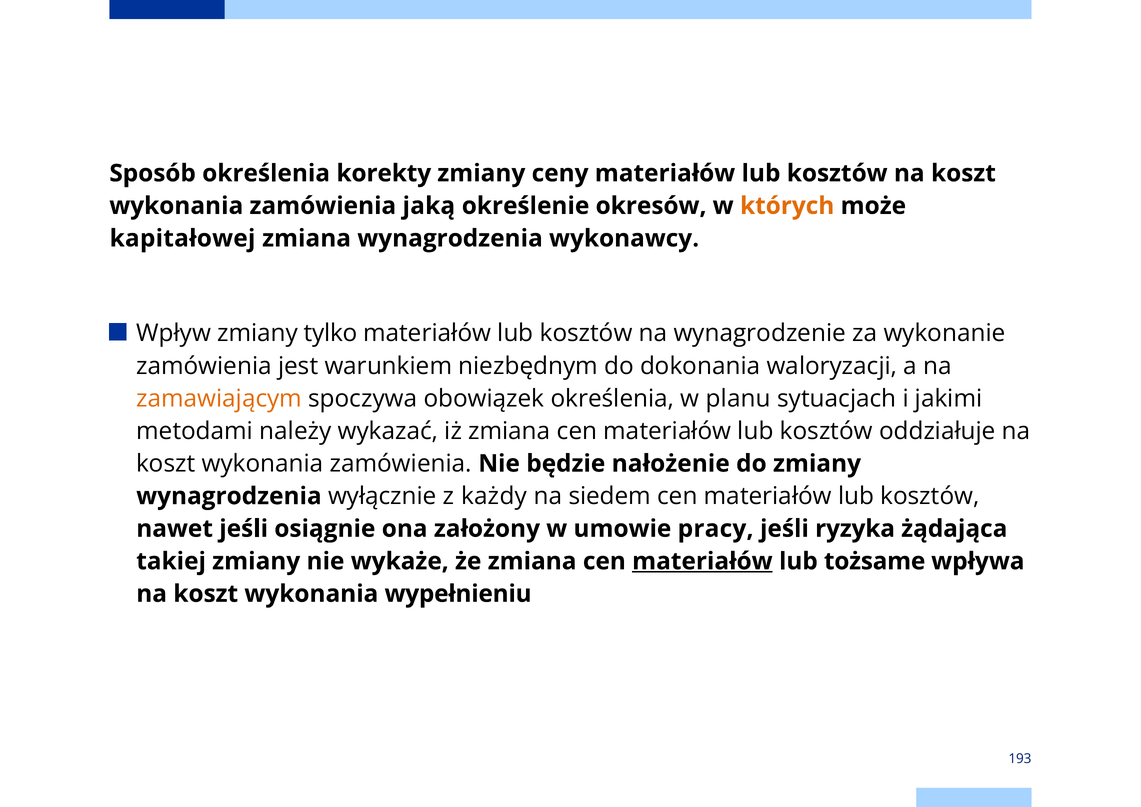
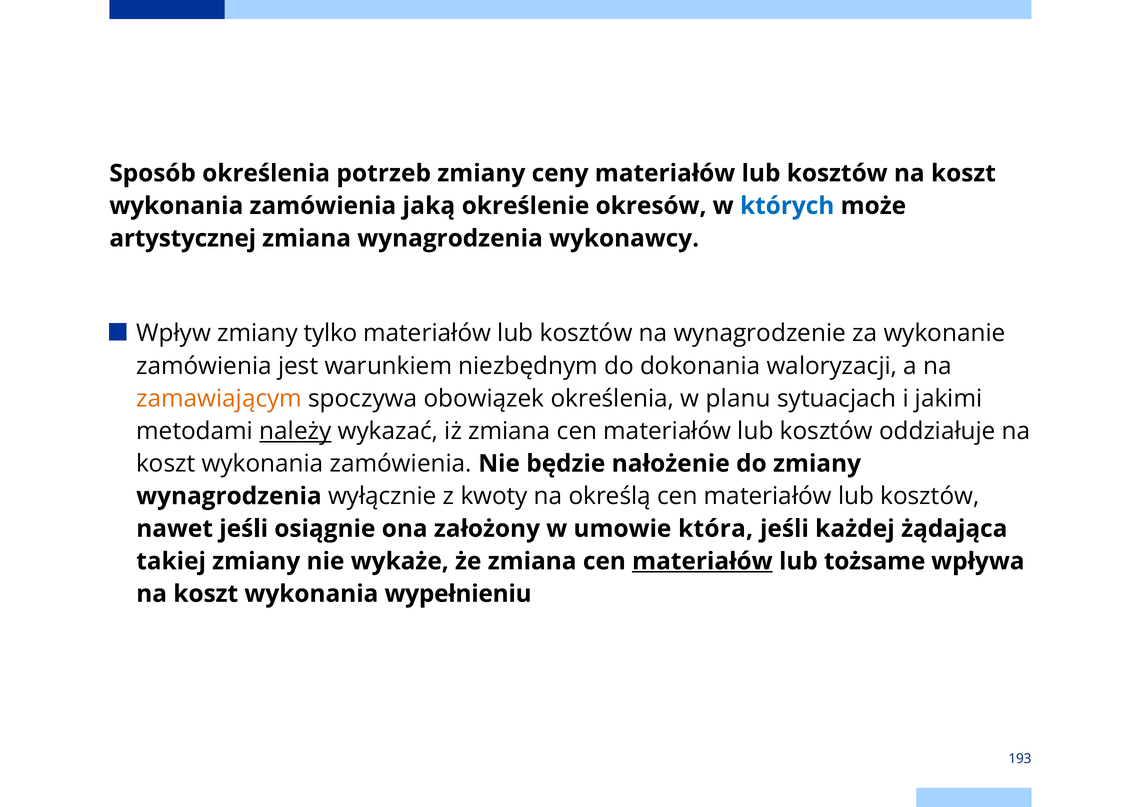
korekty: korekty -> potrzeb (384, 173)
których colour: orange -> blue (787, 206)
kapitałowej: kapitałowej -> artystycznej (183, 238)
należy underline: none -> present (295, 431)
każdy: każdy -> kwoty (494, 496)
siedem: siedem -> określą (610, 496)
pracy: pracy -> która (716, 529)
ryzyka: ryzyka -> każdej (855, 529)
